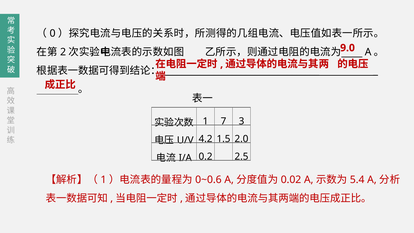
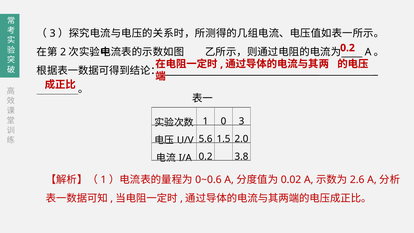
0: 0 -> 3 (53, 33)
9.0: 9.0 -> 0.2 (348, 48)
7: 7 -> 0 (224, 121)
4.2: 4.2 -> 5.6 (206, 139)
2.5: 2.5 -> 3.8 (241, 156)
5.4: 5.4 -> 2.6 (357, 180)
